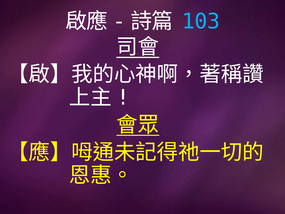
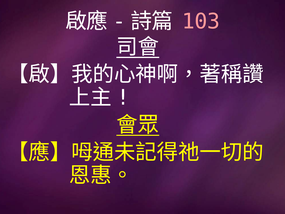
103 colour: light blue -> pink (201, 21)
